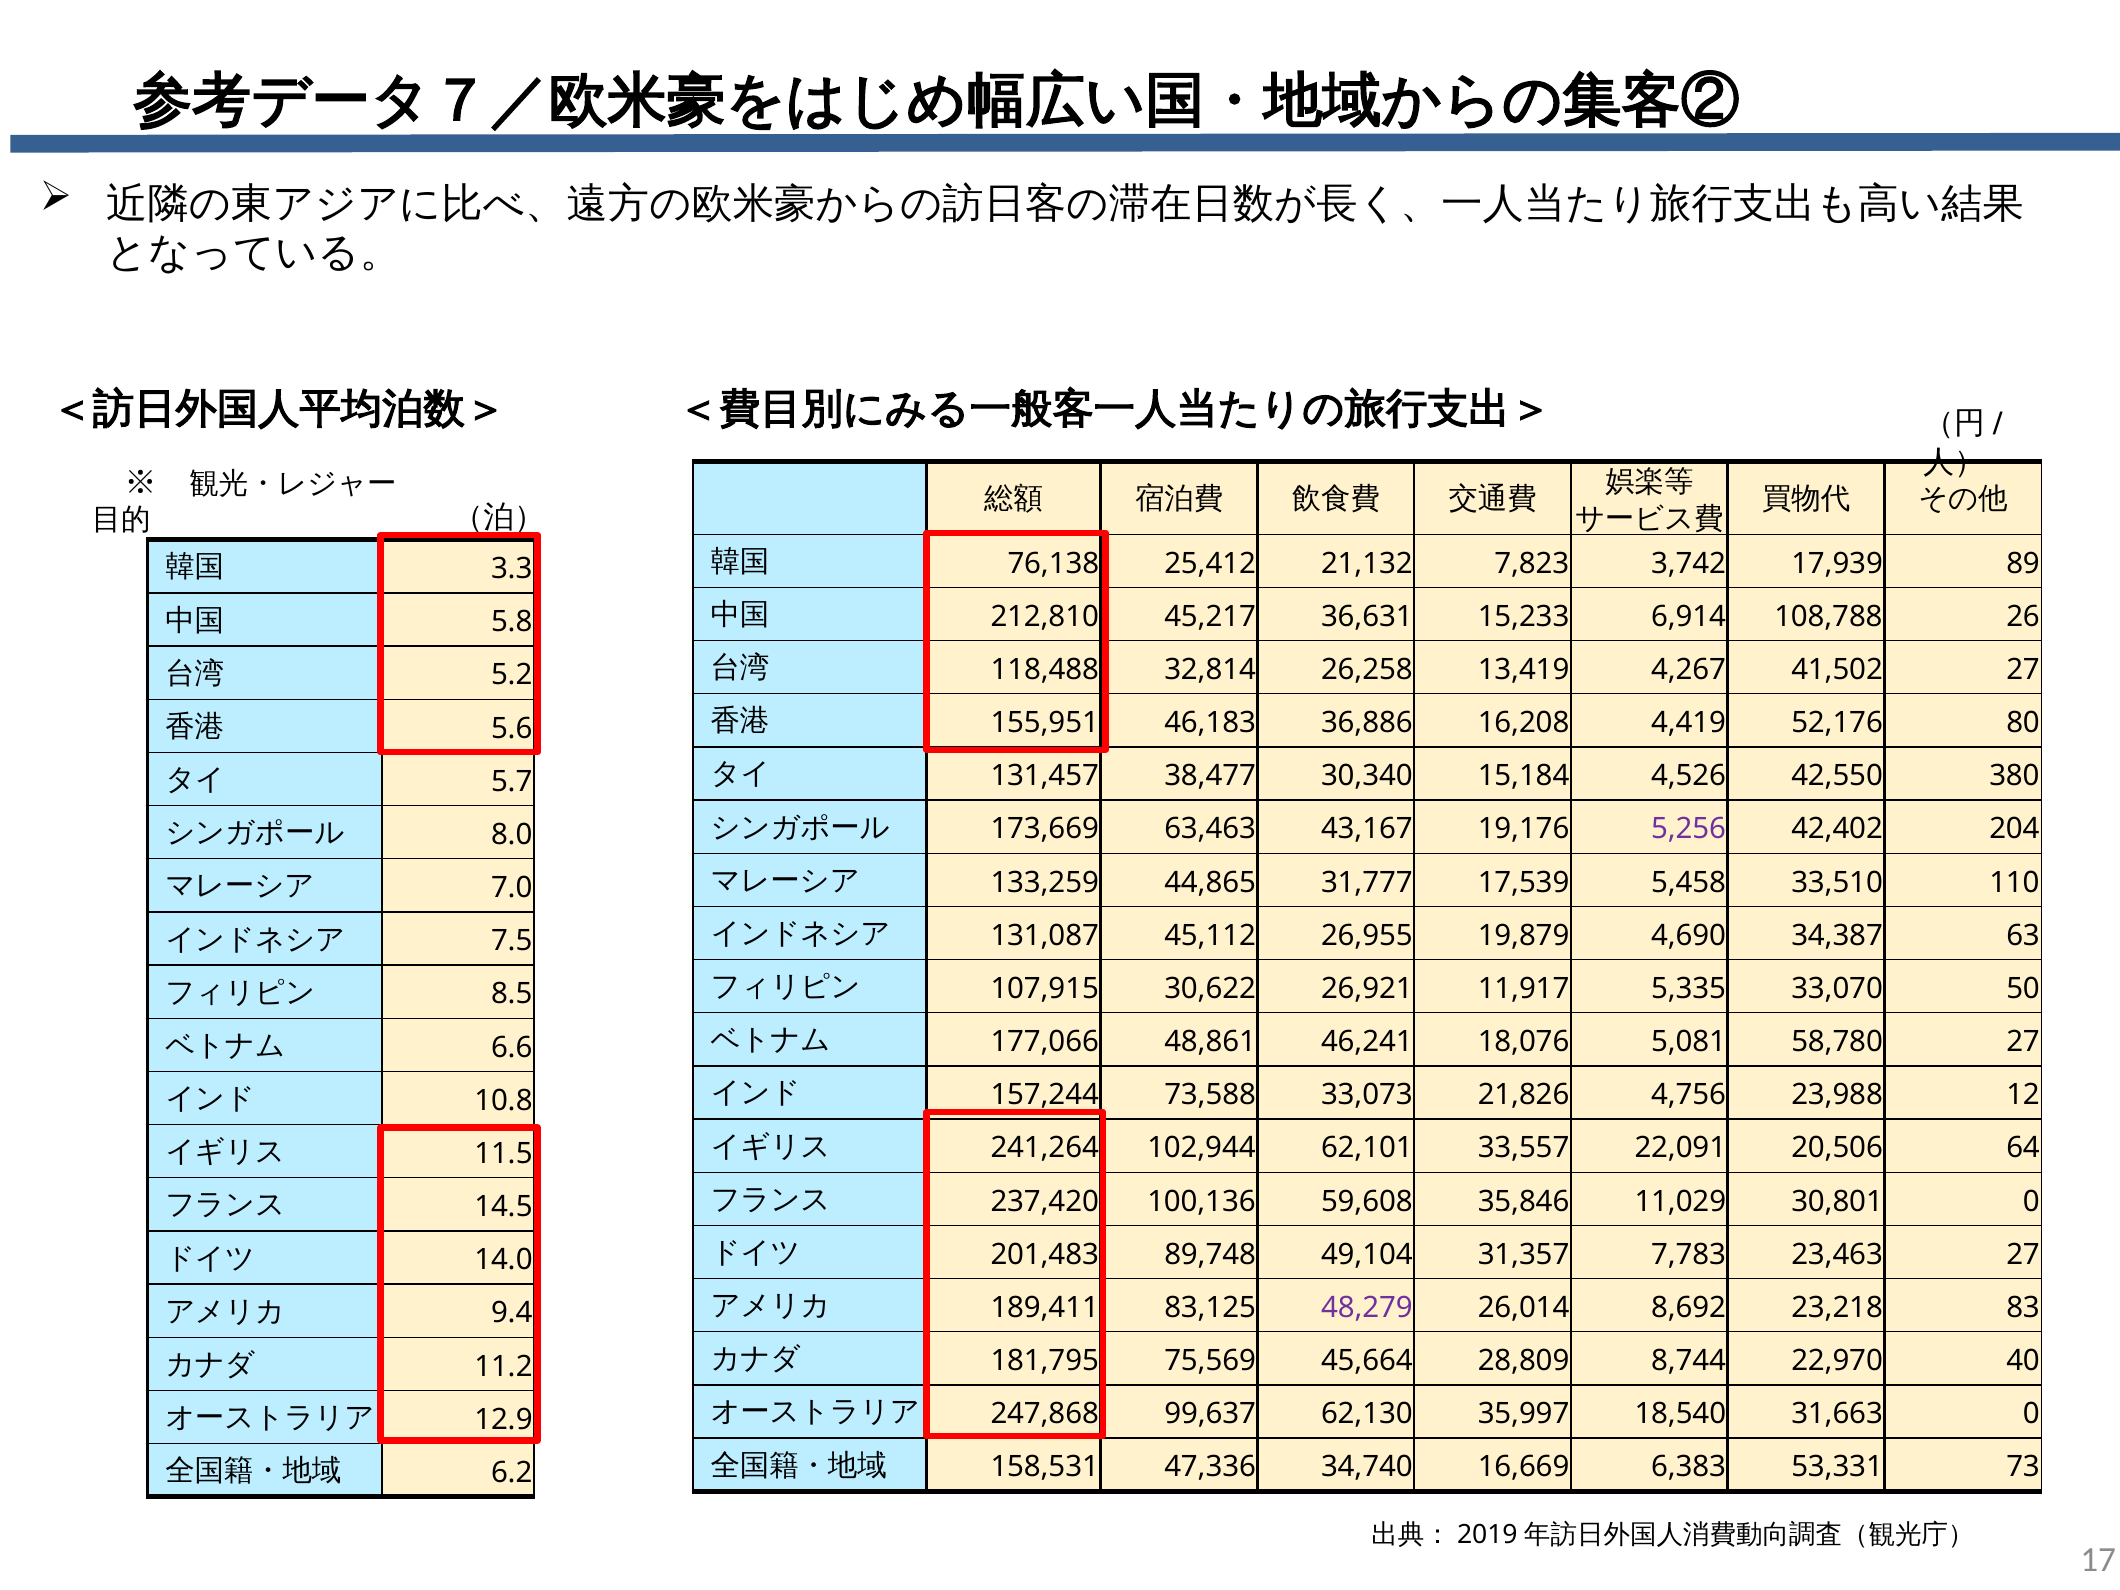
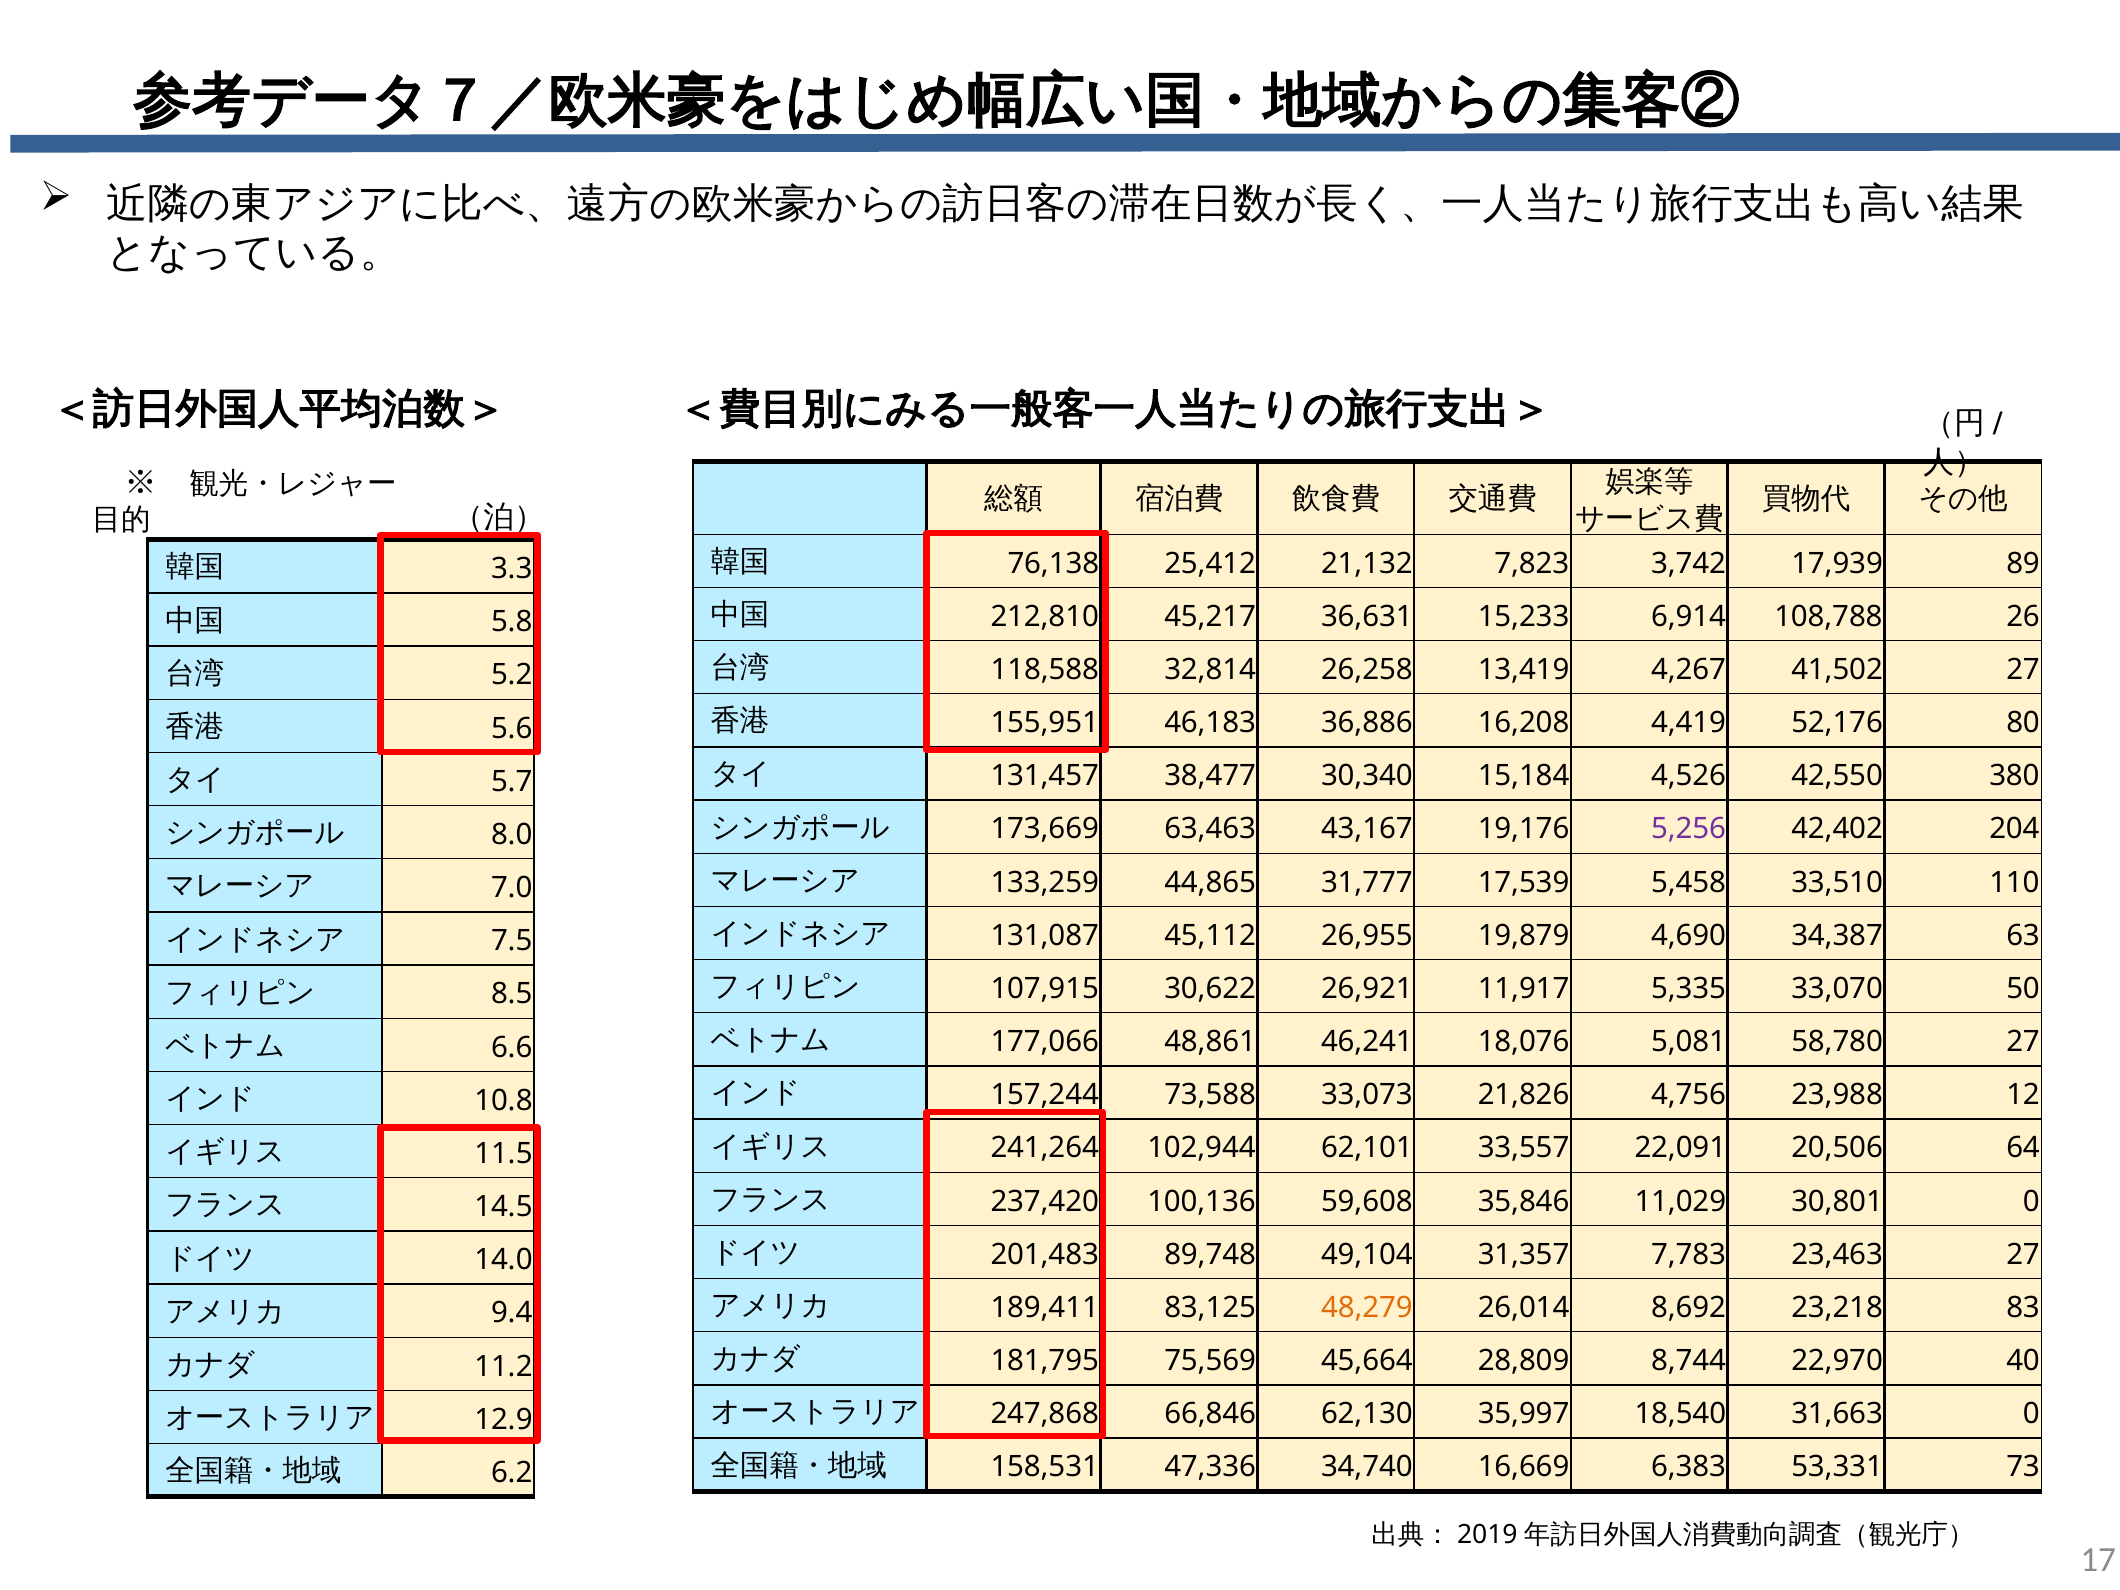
118,488: 118,488 -> 118,588 (1045, 670)
48,279 colour: purple -> orange (1367, 1308)
99,637: 99,637 -> 66,846 (1210, 1414)
